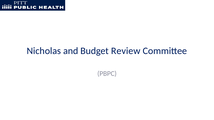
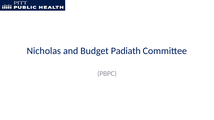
Review: Review -> Padiath (126, 51)
